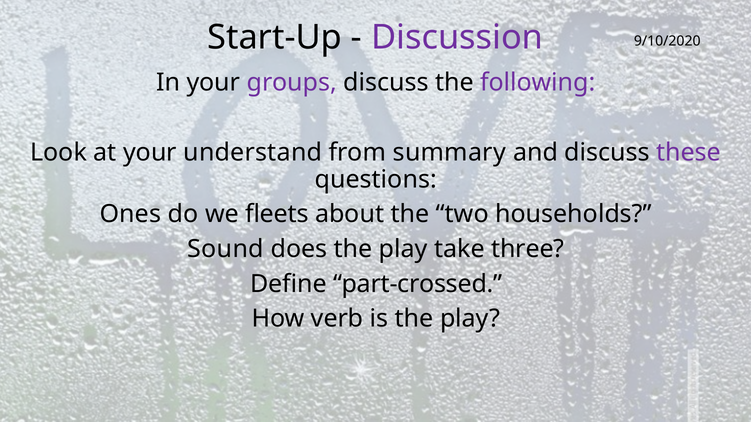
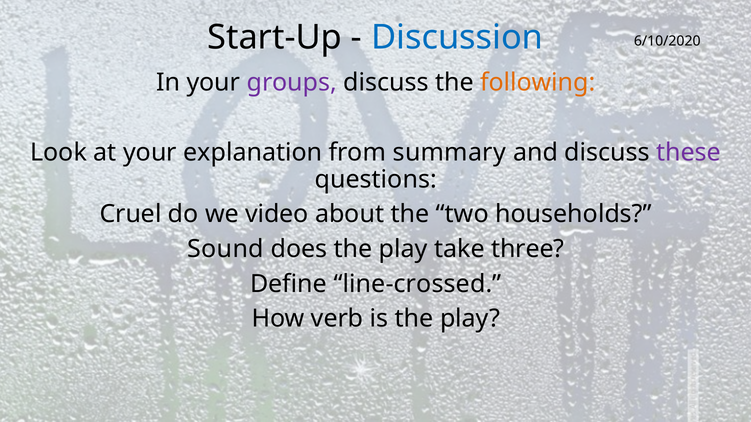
Discussion colour: purple -> blue (457, 38)
9/10/2020: 9/10/2020 -> 6/10/2020 (667, 41)
following colour: purple -> orange (538, 83)
understand: understand -> explanation (253, 152)
Ones: Ones -> Cruel (131, 214)
fleets: fleets -> video (277, 214)
part-crossed: part-crossed -> line-crossed (417, 284)
